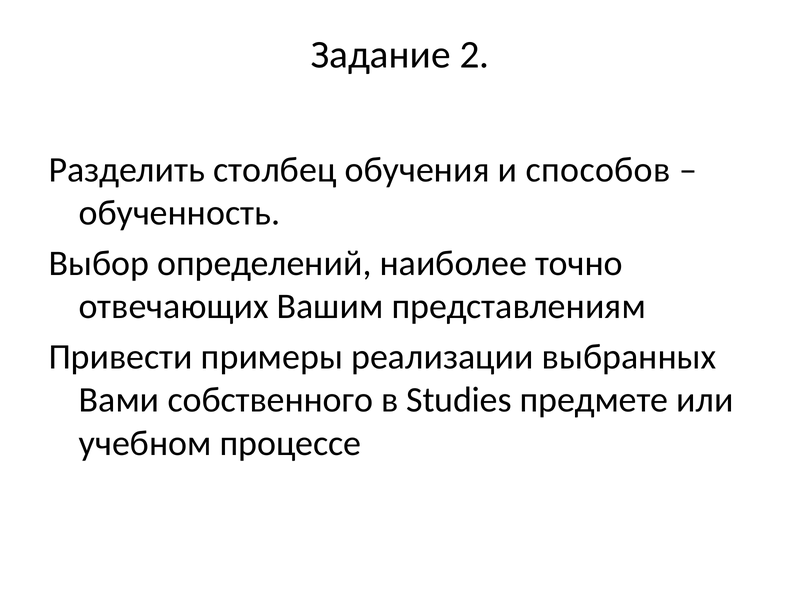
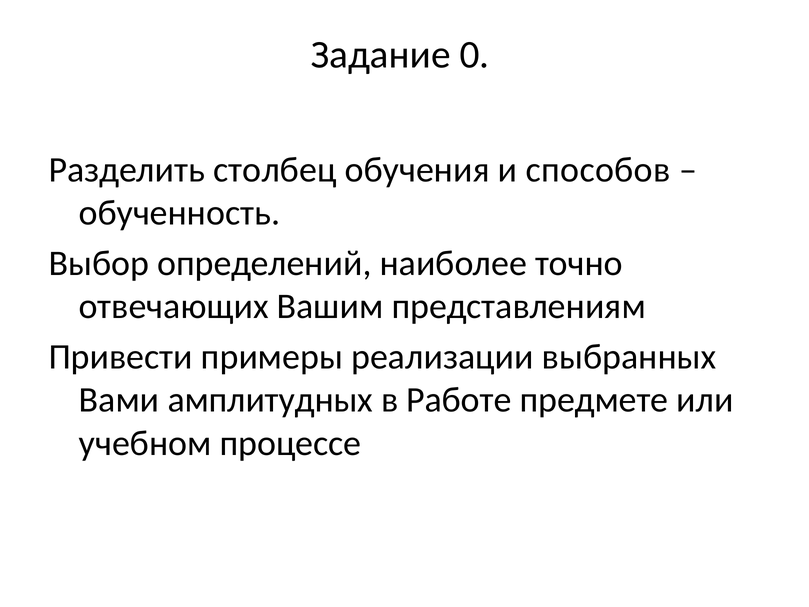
2: 2 -> 0 (474, 55)
собственного: собственного -> амплитудных (270, 400)
Studies: Studies -> Работе (459, 400)
